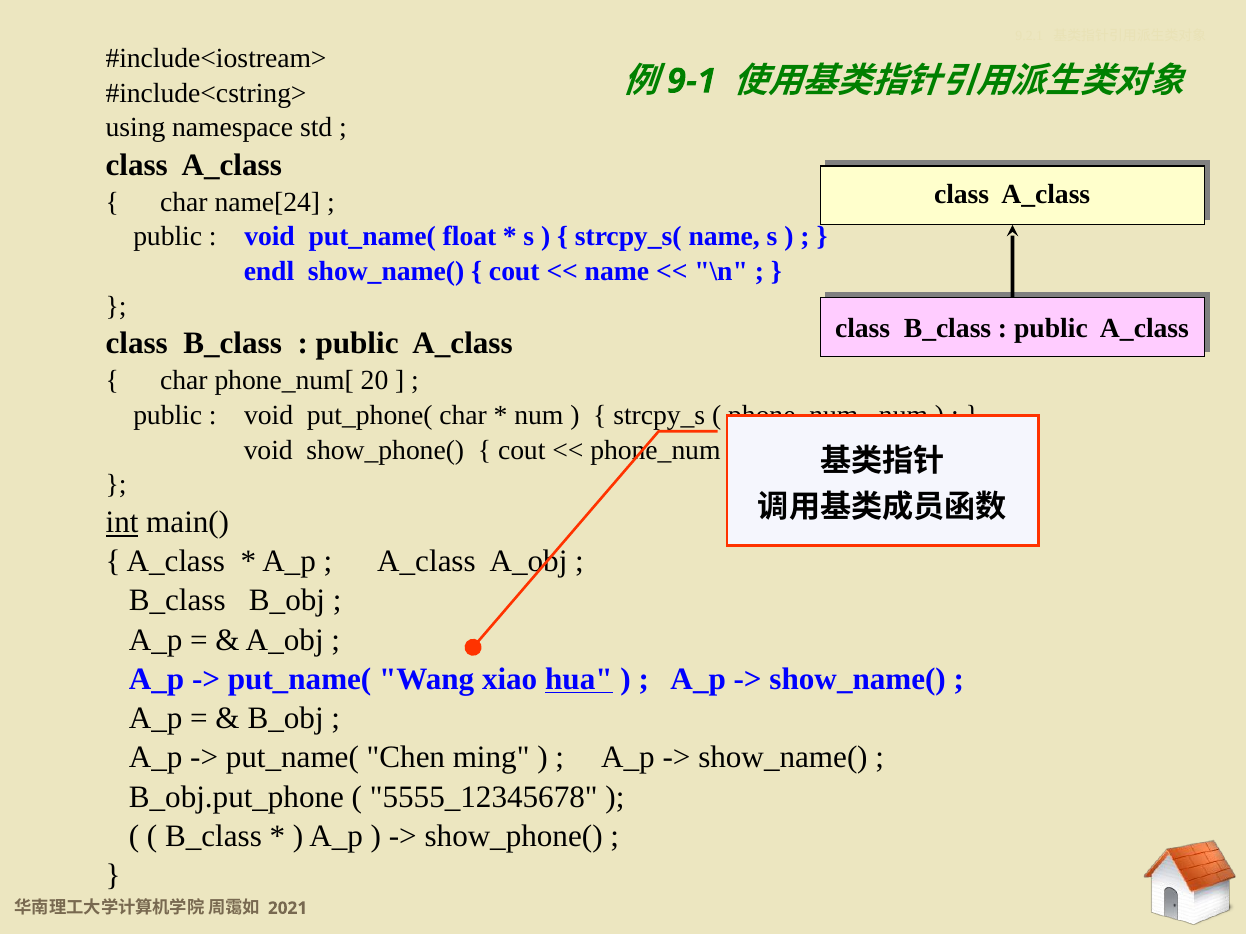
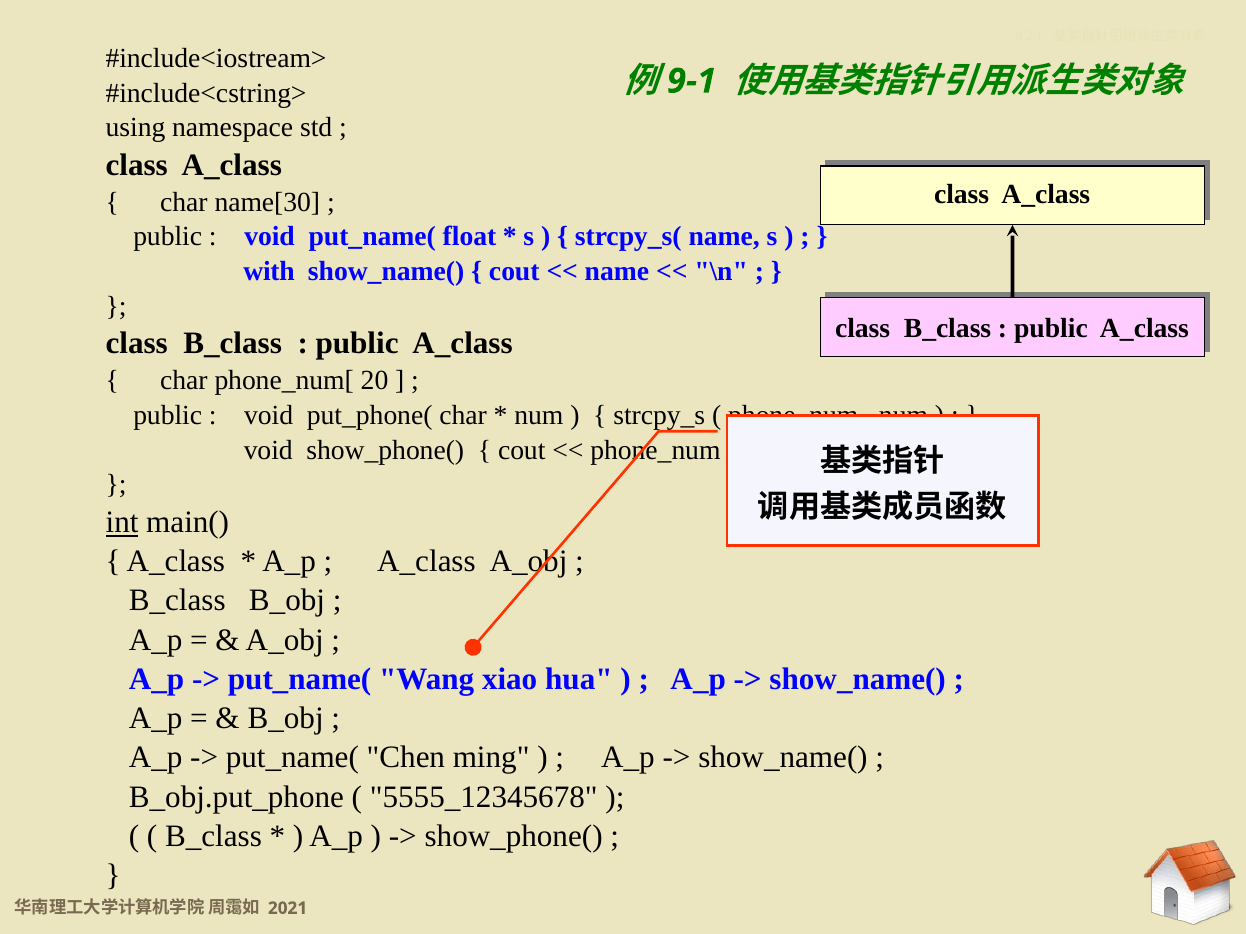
name[24: name[24 -> name[30 (267, 202)
endl: endl -> with (269, 272)
hua underline: present -> none (579, 679)
